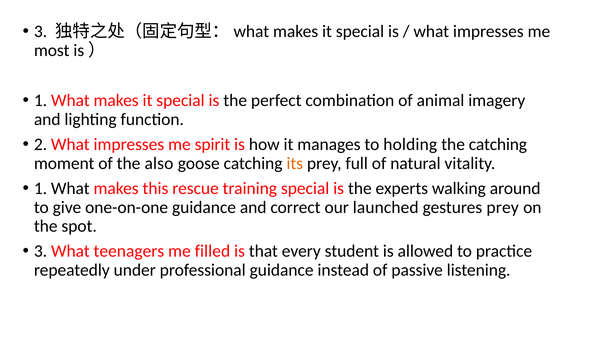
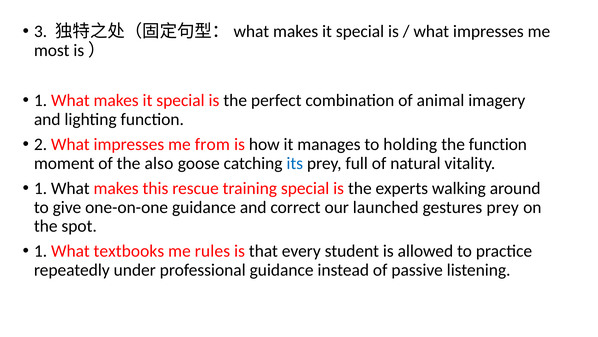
spirit: spirit -> from (212, 144)
the catching: catching -> function (498, 144)
its colour: orange -> blue (295, 163)
3: 3 -> 1 (41, 251)
teenagers: teenagers -> textbooks (129, 251)
filled: filled -> rules (212, 251)
